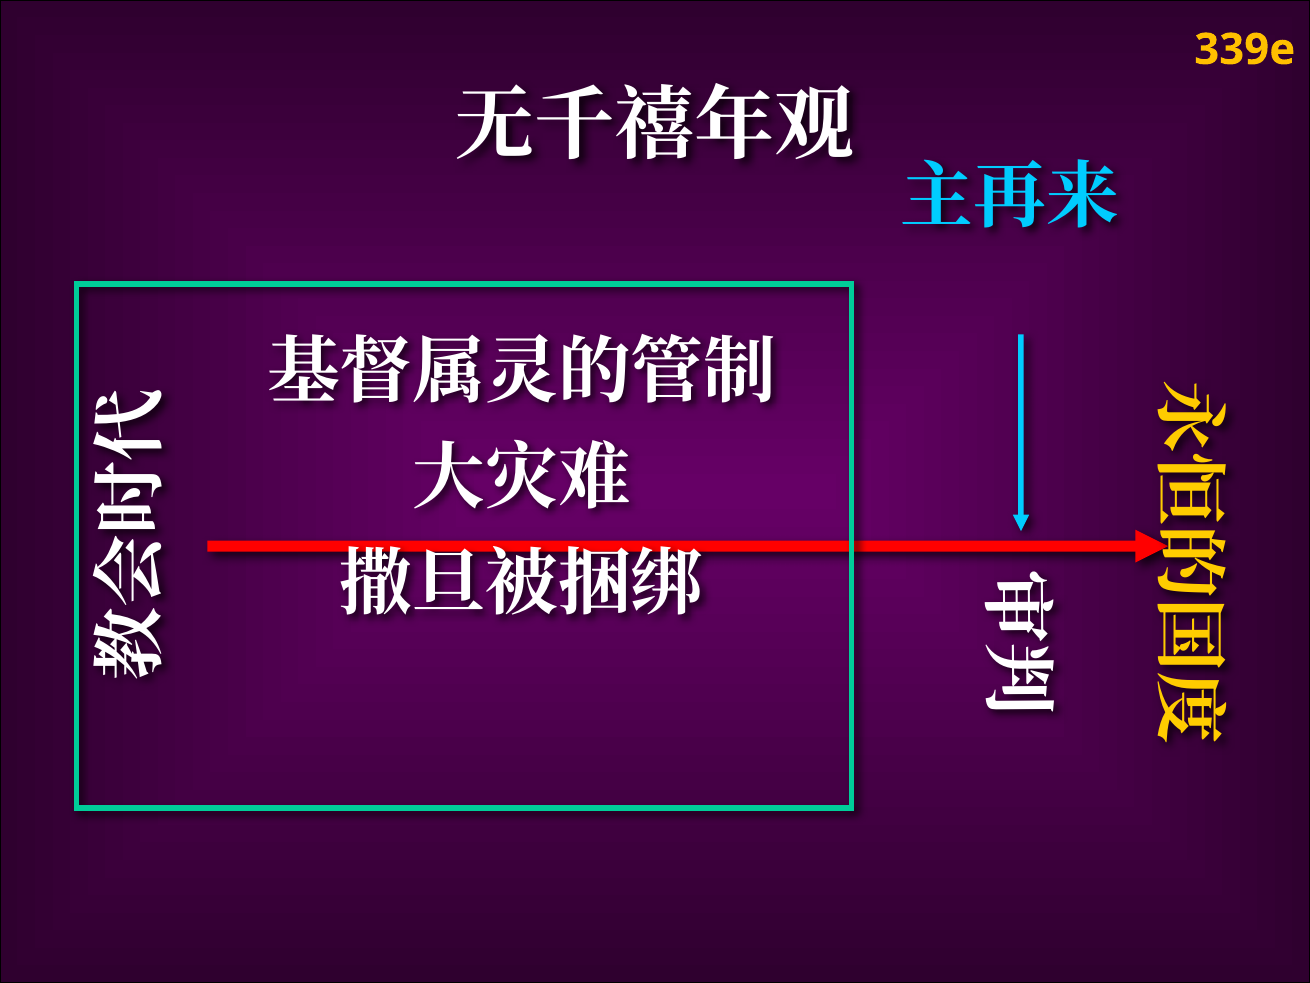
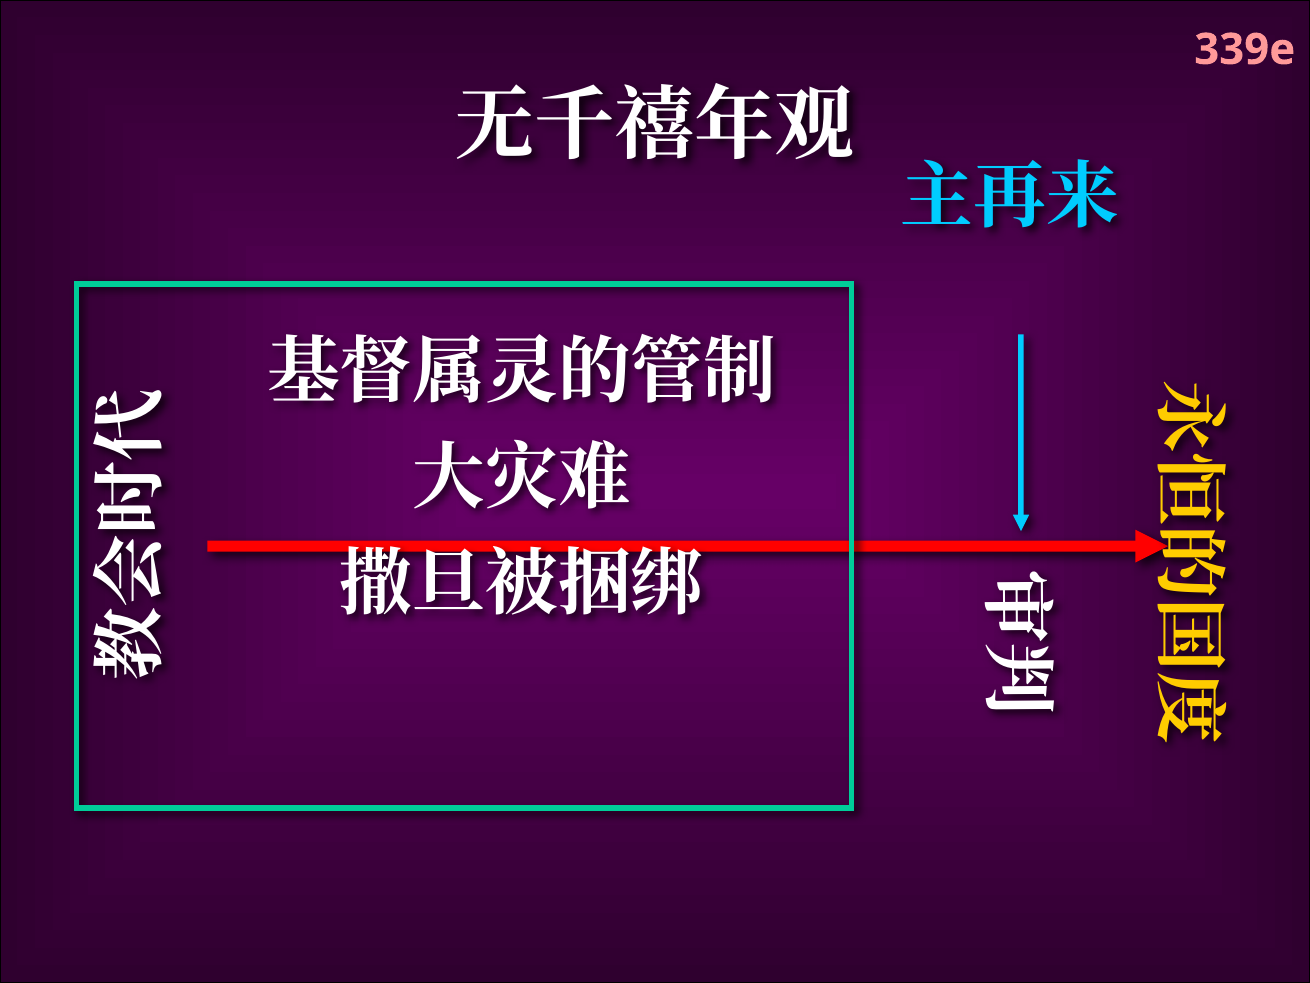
339e colour: yellow -> pink (1245, 50)
